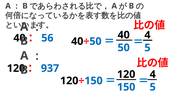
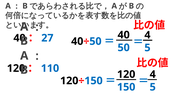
56: 56 -> 27 (47, 38)
937: 937 -> 110 (50, 69)
